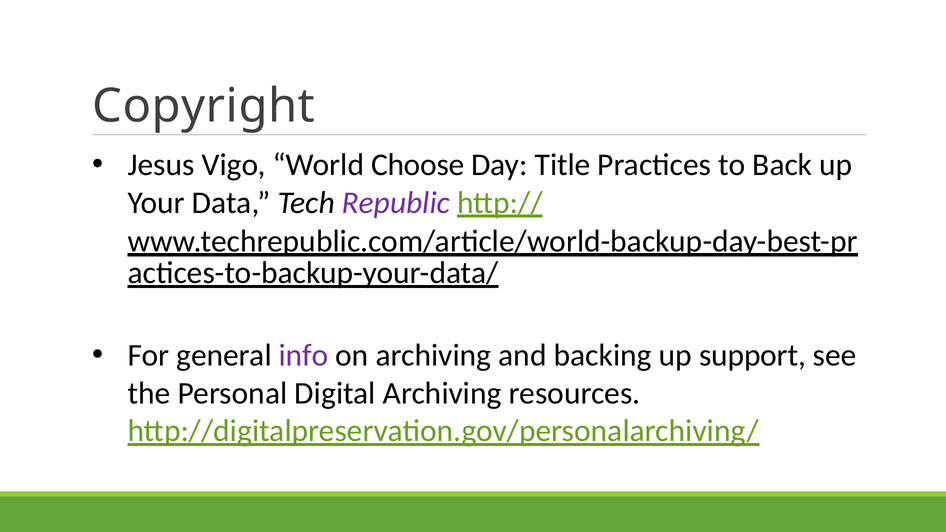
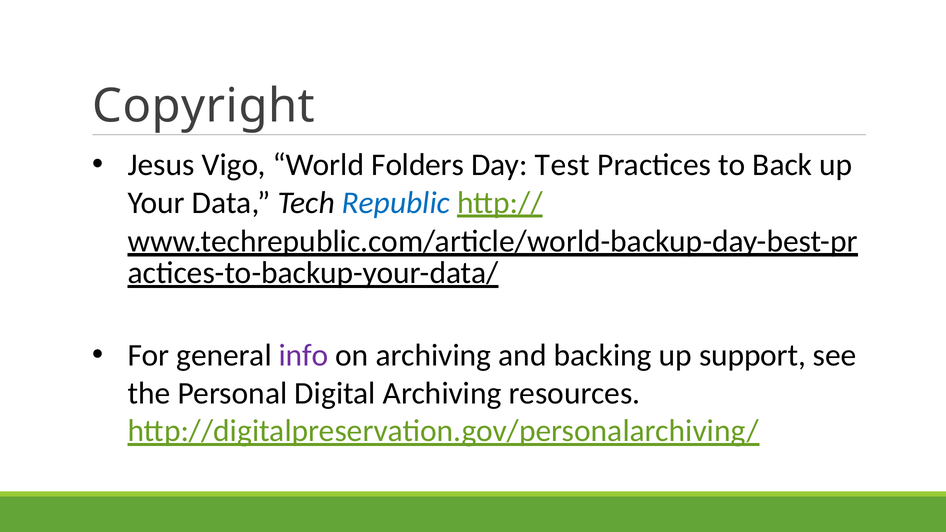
Choose: Choose -> Folders (418, 165)
Title: Title -> Test (562, 165)
Republic colour: purple -> blue (396, 203)
